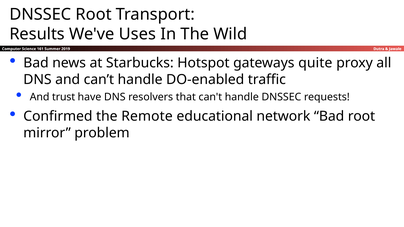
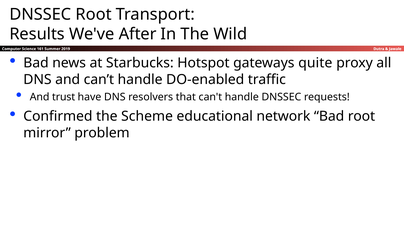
Uses: Uses -> After (138, 34)
Remote: Remote -> Scheme (147, 116)
